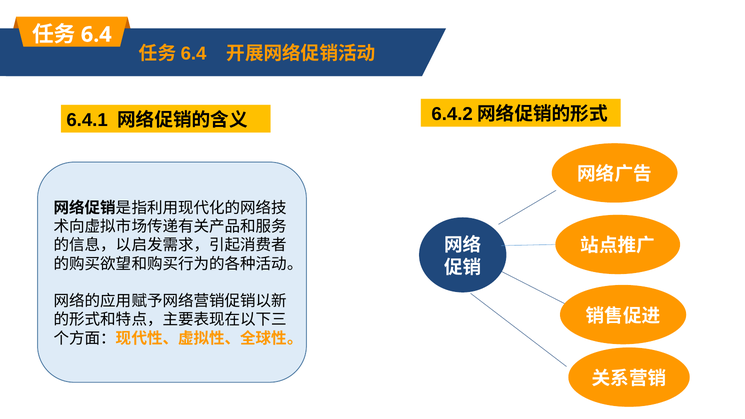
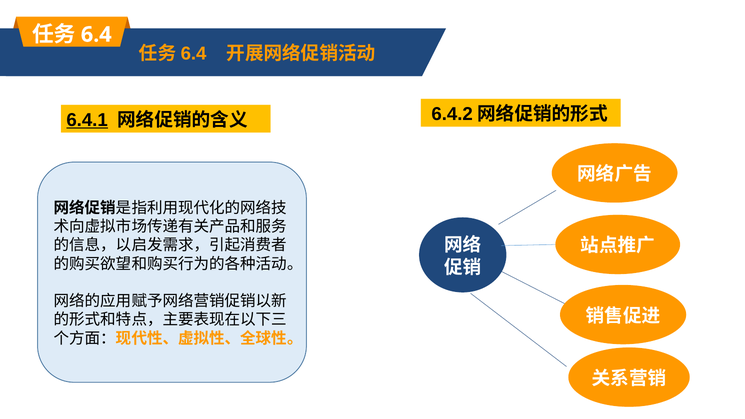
6.4.1 underline: none -> present (87, 120)
